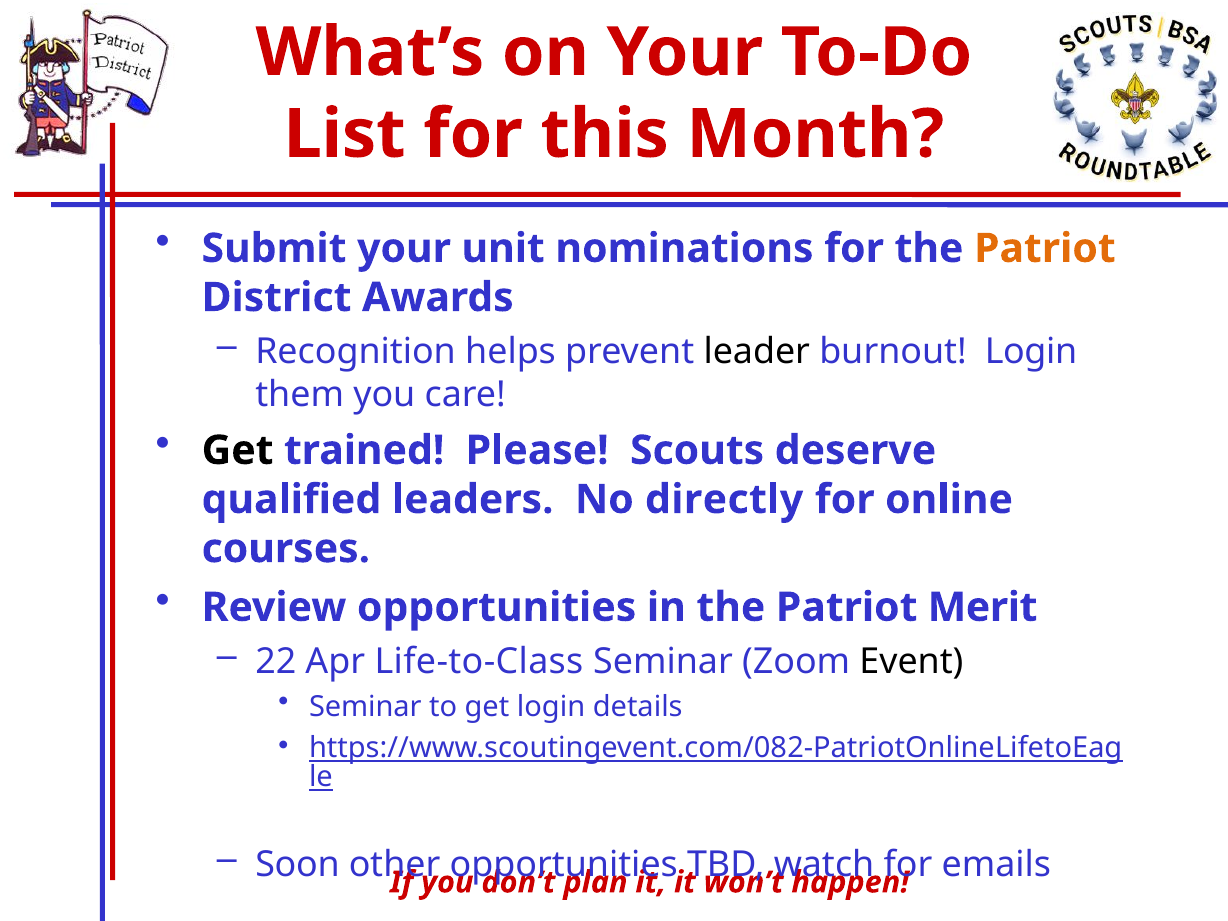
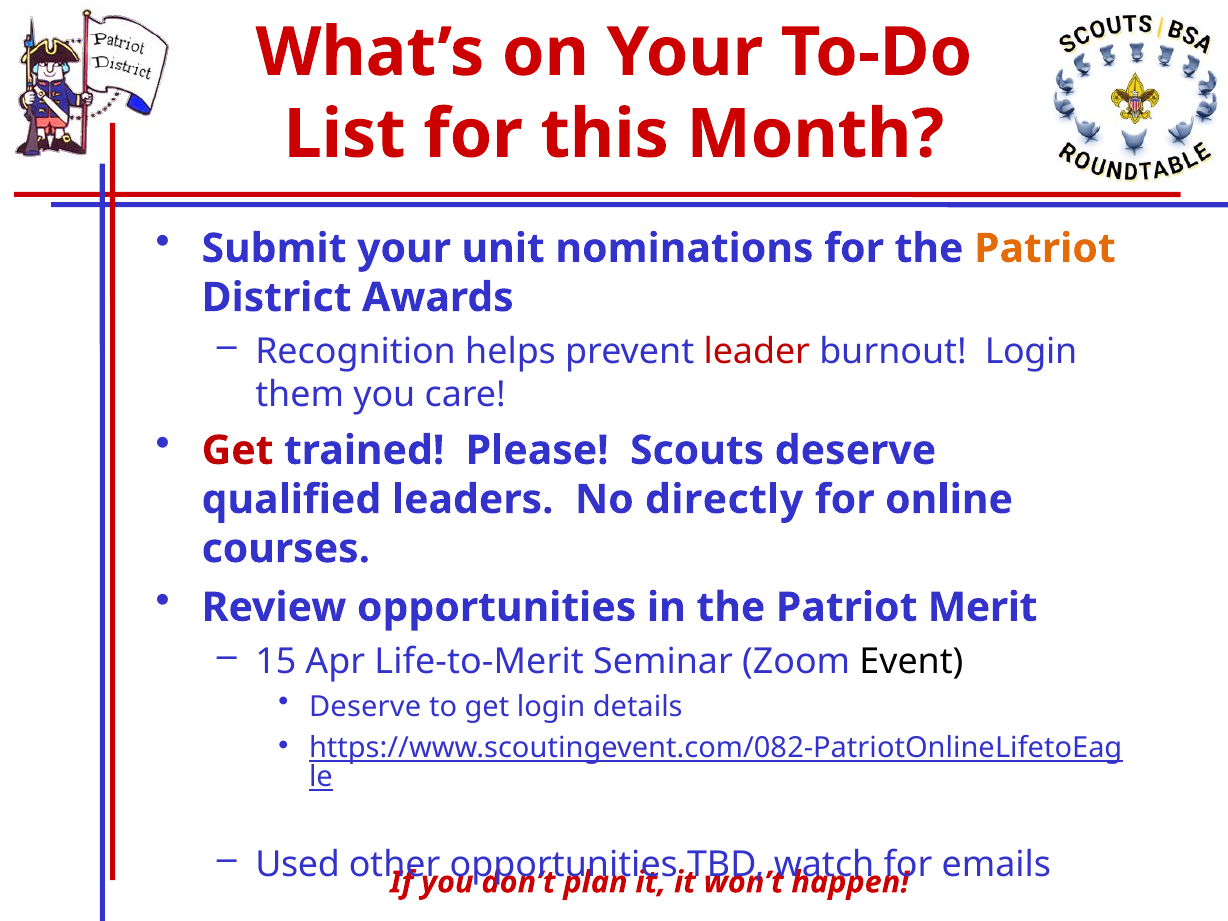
leader colour: black -> red (757, 351)
Get colour: black -> red (238, 450)
22: 22 -> 15 (276, 661)
Life-to-Class: Life-to-Class -> Life-to-Merit (479, 661)
Seminar: Seminar -> Deserve (365, 706)
Soon: Soon -> Used (298, 864)
